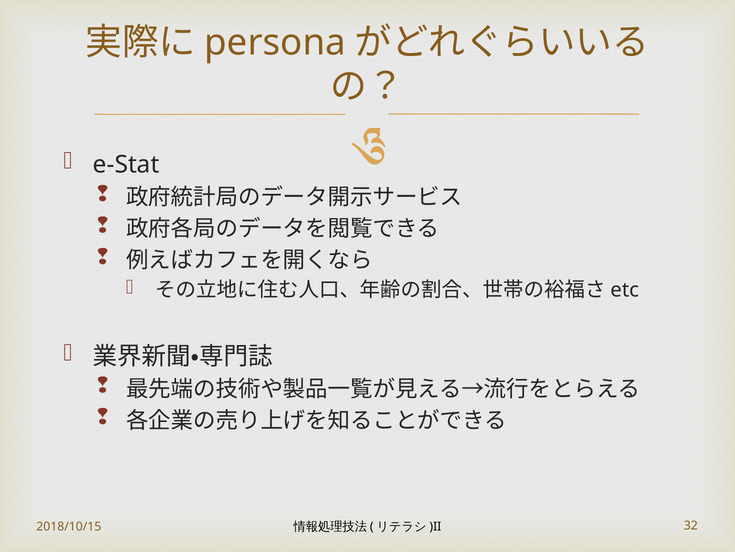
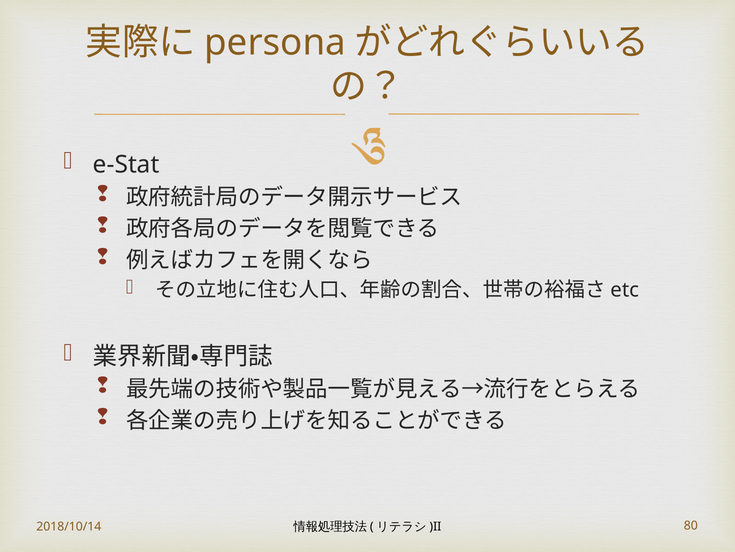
2018/10/15: 2018/10/15 -> 2018/10/14 (69, 526)
32: 32 -> 80 (691, 525)
